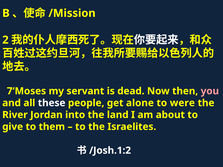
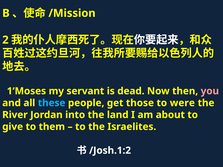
7‘Moses: 7‘Moses -> 1‘Moses (26, 91)
these colour: white -> light blue (52, 103)
alone: alone -> those (140, 103)
